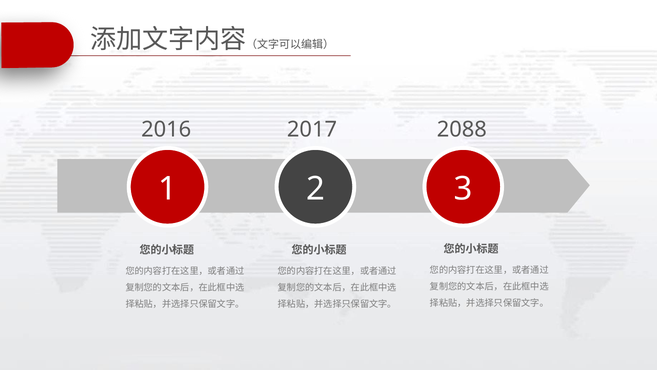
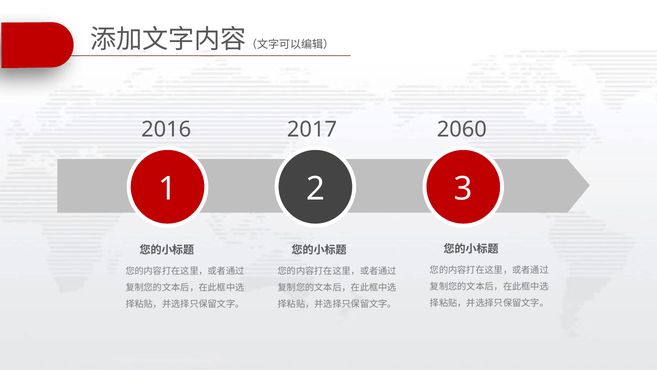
2088: 2088 -> 2060 (462, 129)
